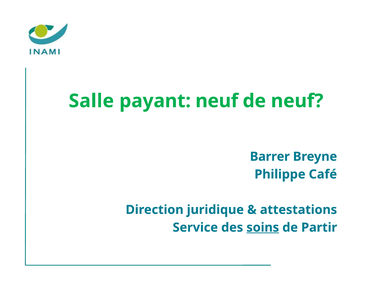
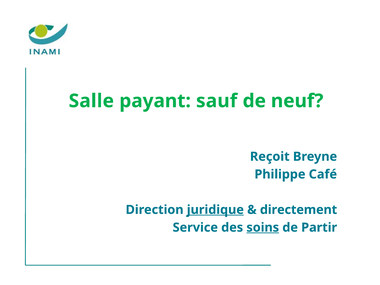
payant neuf: neuf -> sauf (217, 101)
Barrer: Barrer -> Reçoit (270, 157)
juridique underline: none -> present (215, 210)
attestations: attestations -> directement (299, 210)
